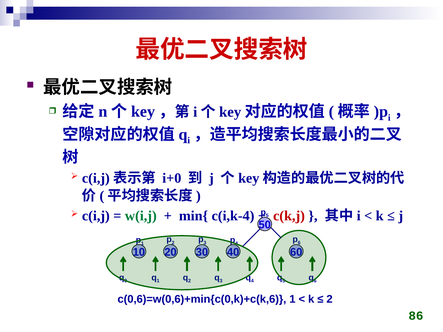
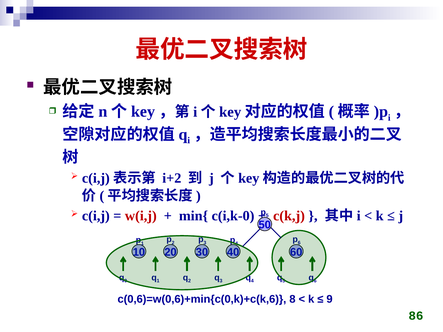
i+0: i+0 -> i+2 (172, 178)
w(i,j colour: green -> red (141, 216)
c(i,k-4: c(i,k-4 -> c(i,k-0 (233, 216)
c(0,6)=w(0,6)+min{c(0,k)+c(k,6 1: 1 -> 8 (292, 300)
2: 2 -> 9 (330, 300)
